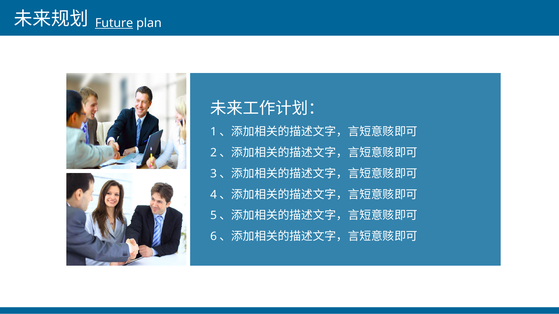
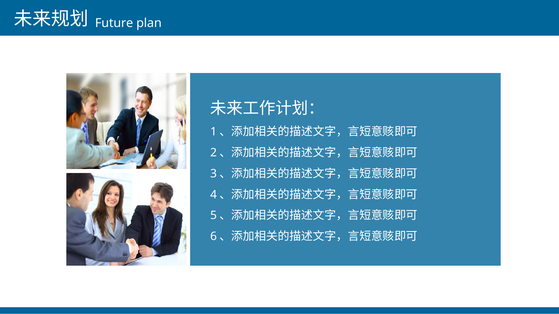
Future underline: present -> none (114, 23)
